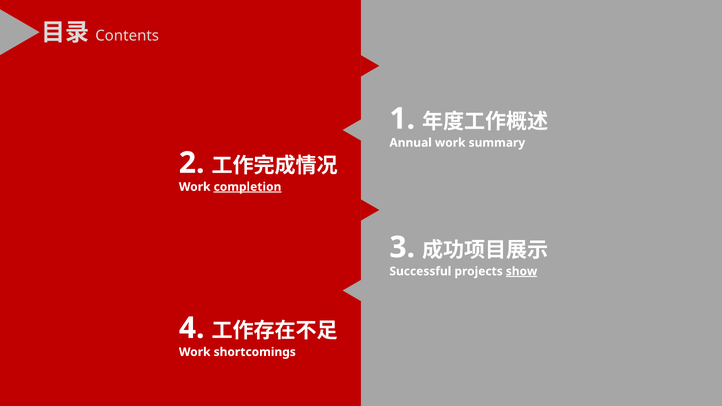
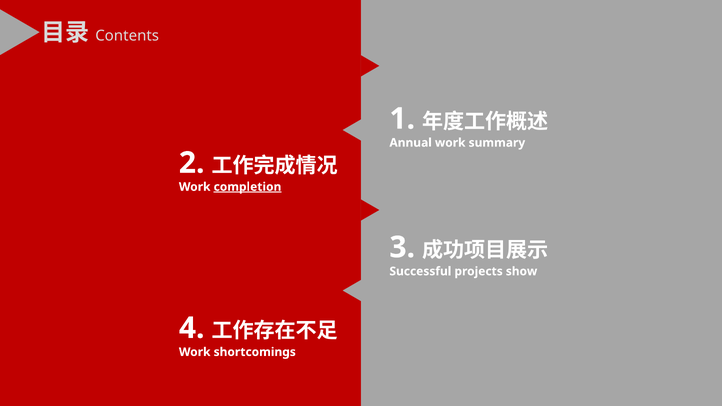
show underline: present -> none (522, 271)
